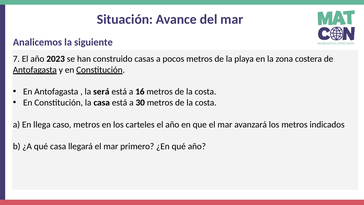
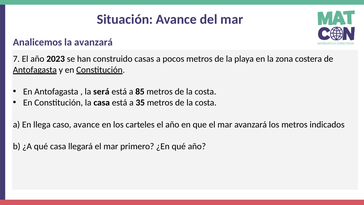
la siguiente: siguiente -> avanzará (93, 42)
16: 16 -> 85 (140, 92)
30: 30 -> 35 (140, 103)
caso metros: metros -> avance (86, 124)
